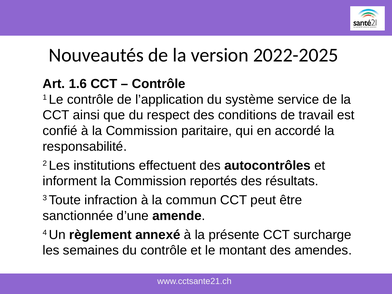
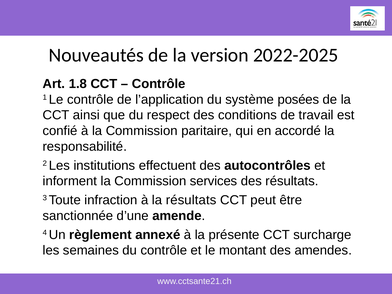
1.6: 1.6 -> 1.8 (78, 84)
service: service -> posées (298, 99)
reportés: reportés -> services (214, 181)
la commun: commun -> résultats (191, 200)
